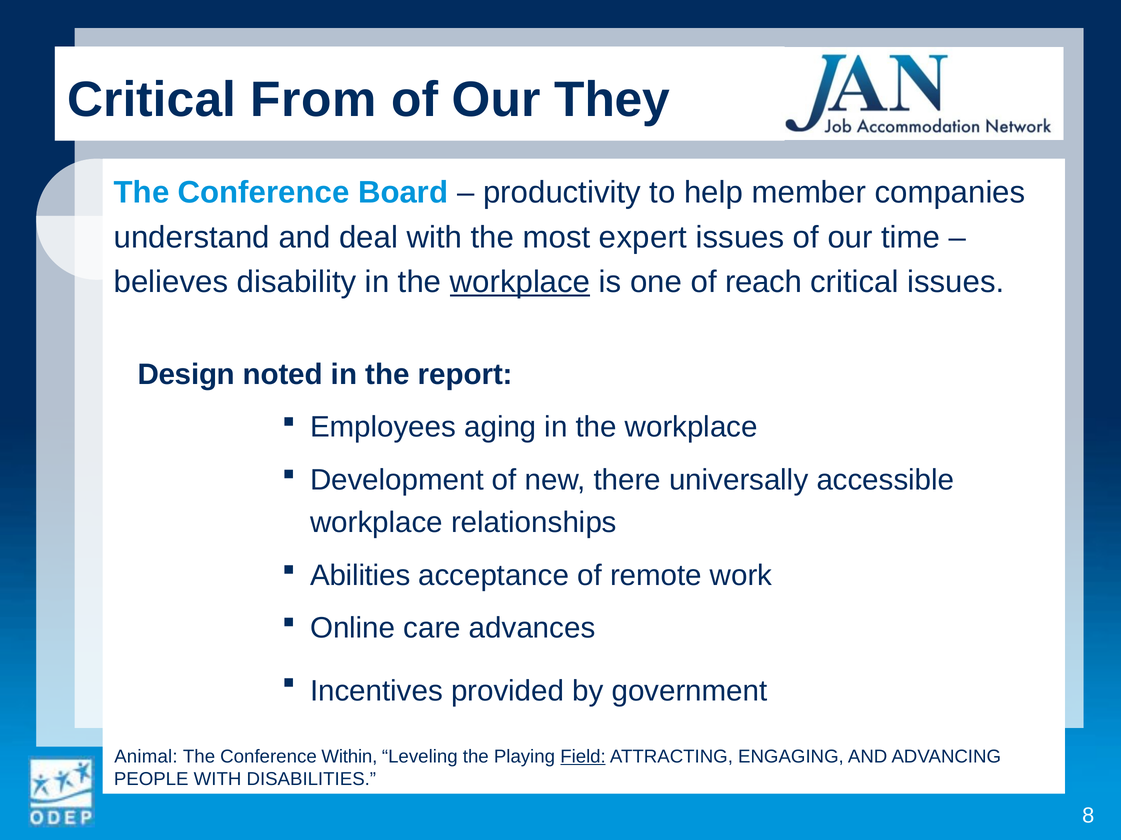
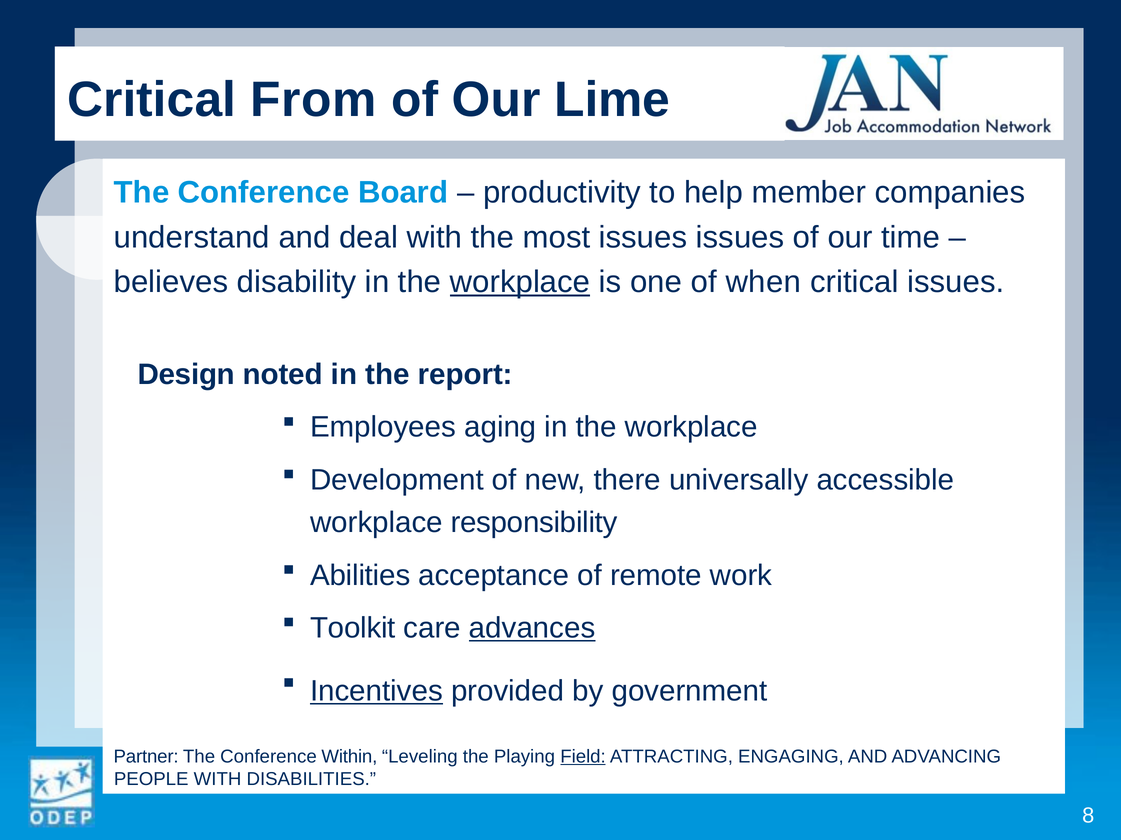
They: They -> Lime (612, 100)
most expert: expert -> issues (643, 238)
reach: reach -> when (763, 282)
relationships: relationships -> responsibility (534, 523)
Online: Online -> Toolkit (353, 629)
advances underline: none -> present (532, 629)
Incentives underline: none -> present (377, 692)
Animal: Animal -> Partner (146, 757)
